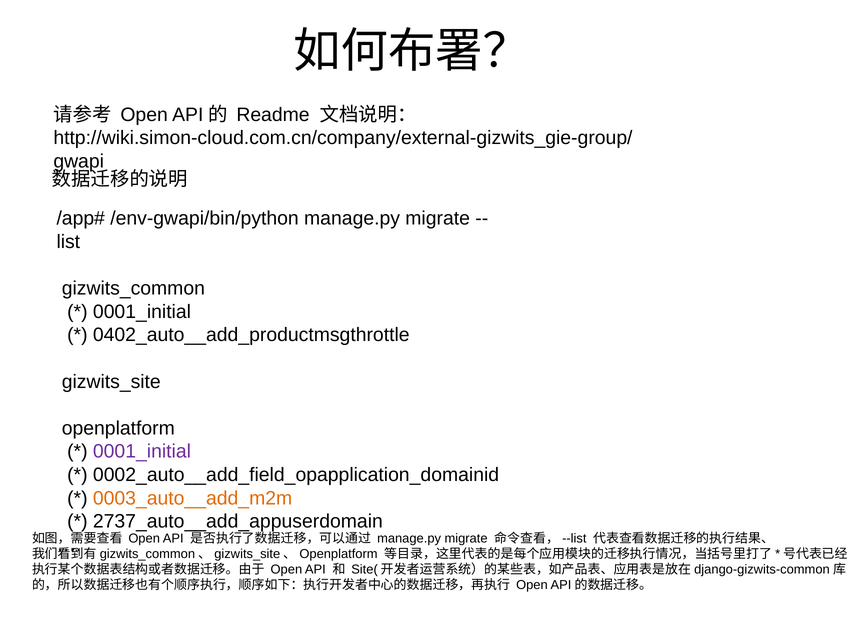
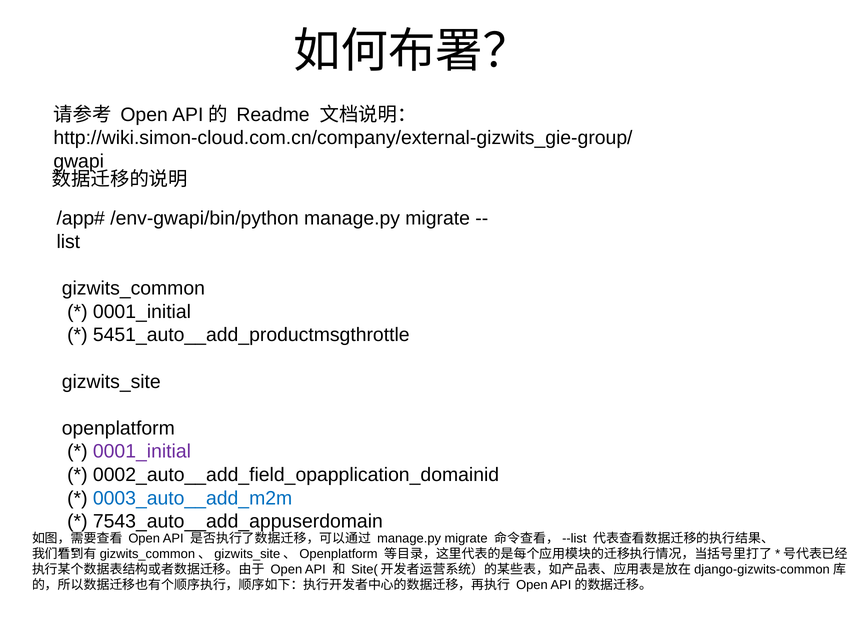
0402_auto__add_productmsgthrottle: 0402_auto__add_productmsgthrottle -> 5451_auto__add_productmsgthrottle (251, 335)
0003_auto__add_m2m colour: orange -> blue (193, 497)
2737_auto__add_appuserdomain: 2737_auto__add_appuserdomain -> 7543_auto__add_appuserdomain (238, 521)
